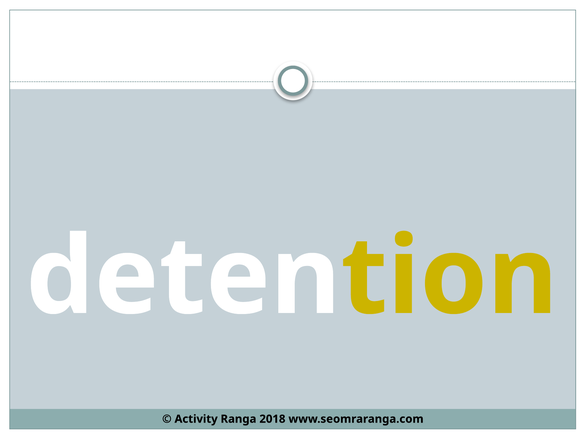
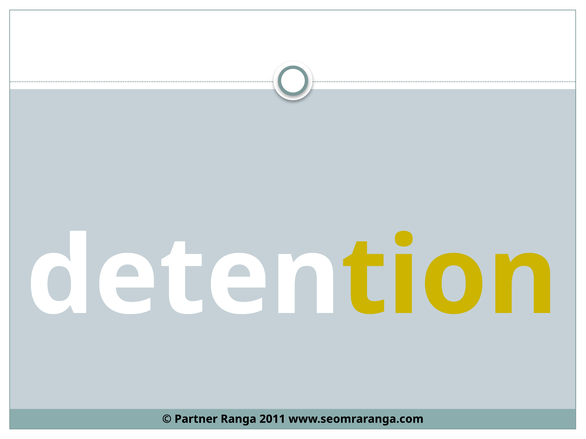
Activity: Activity -> Partner (196, 419)
2018: 2018 -> 2011 (272, 419)
